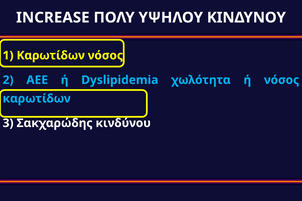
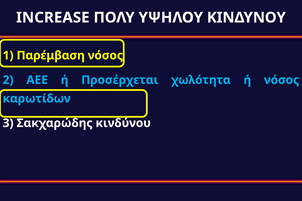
1 Καρωτίδων: Καρωτίδων -> Παρέμβαση (51, 56)
Dyslipidemia: Dyslipidemia -> Προσέρχεται (120, 80)
